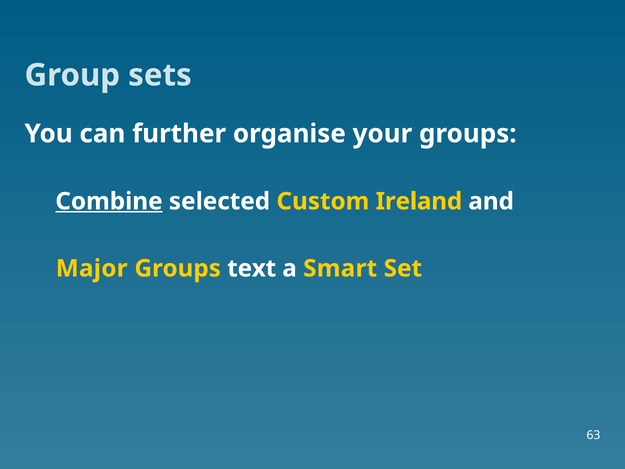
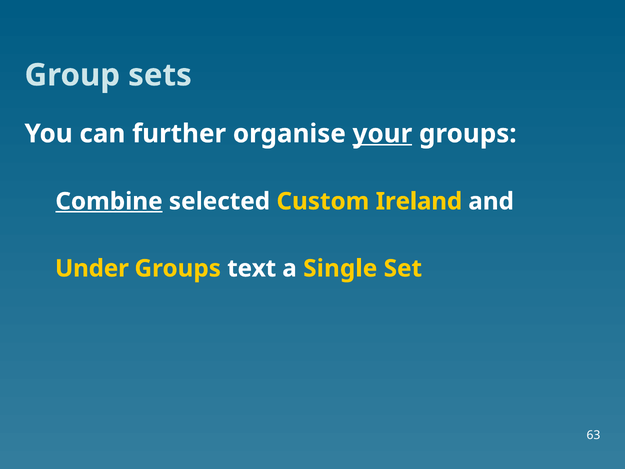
your underline: none -> present (382, 134)
Major: Major -> Under (92, 268)
Smart: Smart -> Single (340, 268)
